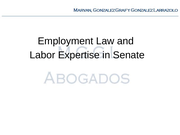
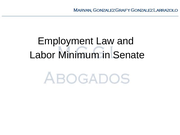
Expertise: Expertise -> Minimum (79, 55)
